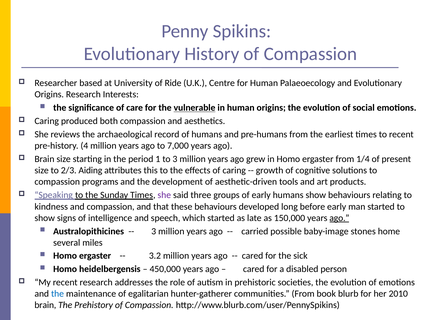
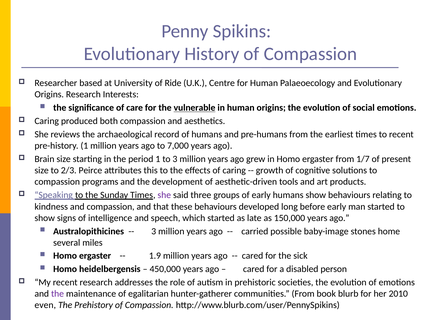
pre-history 4: 4 -> 1 (84, 146)
1/4: 1/4 -> 1/7 (363, 159)
Aiding: Aiding -> Peirce (90, 170)
ago underline: present -> none (339, 218)
3.2: 3.2 -> 1.9 (155, 256)
the colour: blue -> purple (57, 294)
brain: brain -> even (45, 305)
